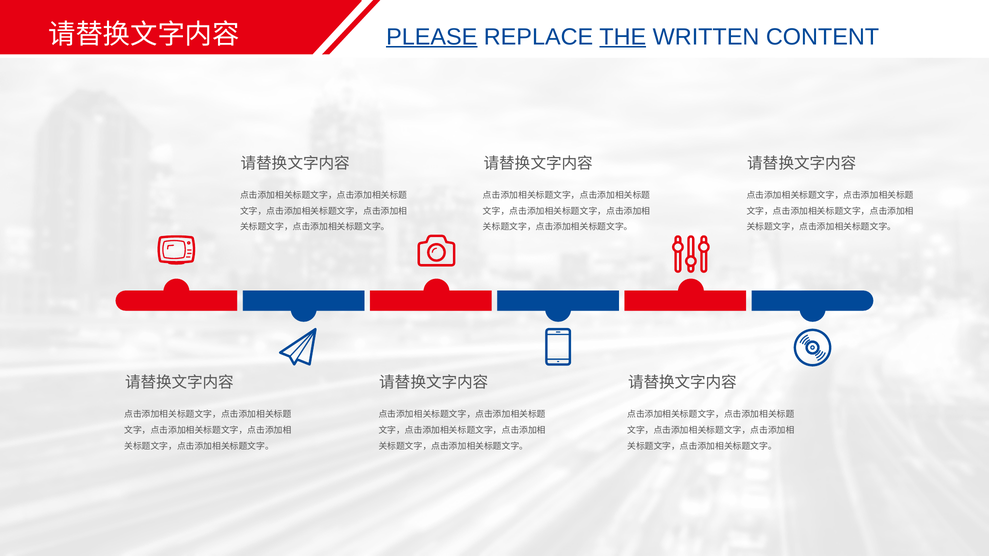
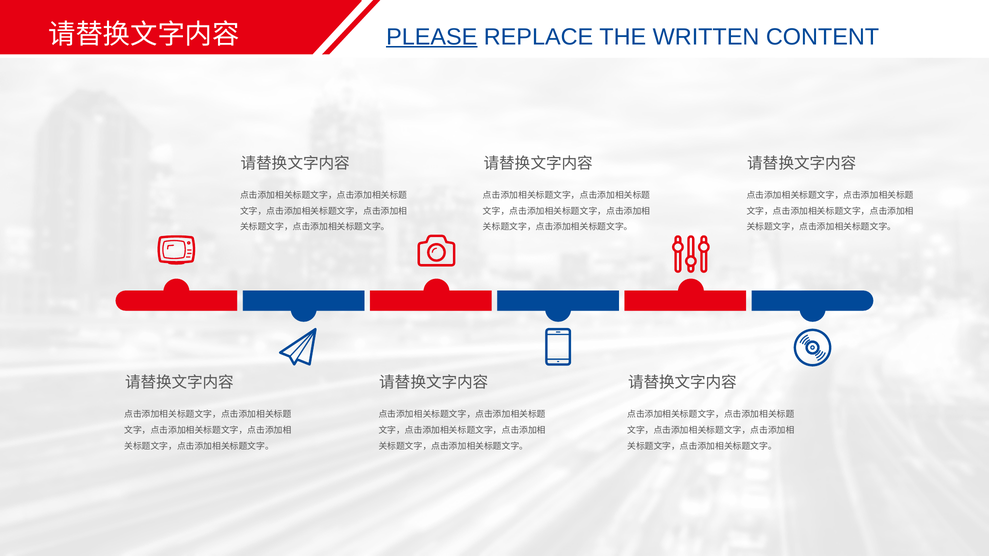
THE underline: present -> none (623, 37)
